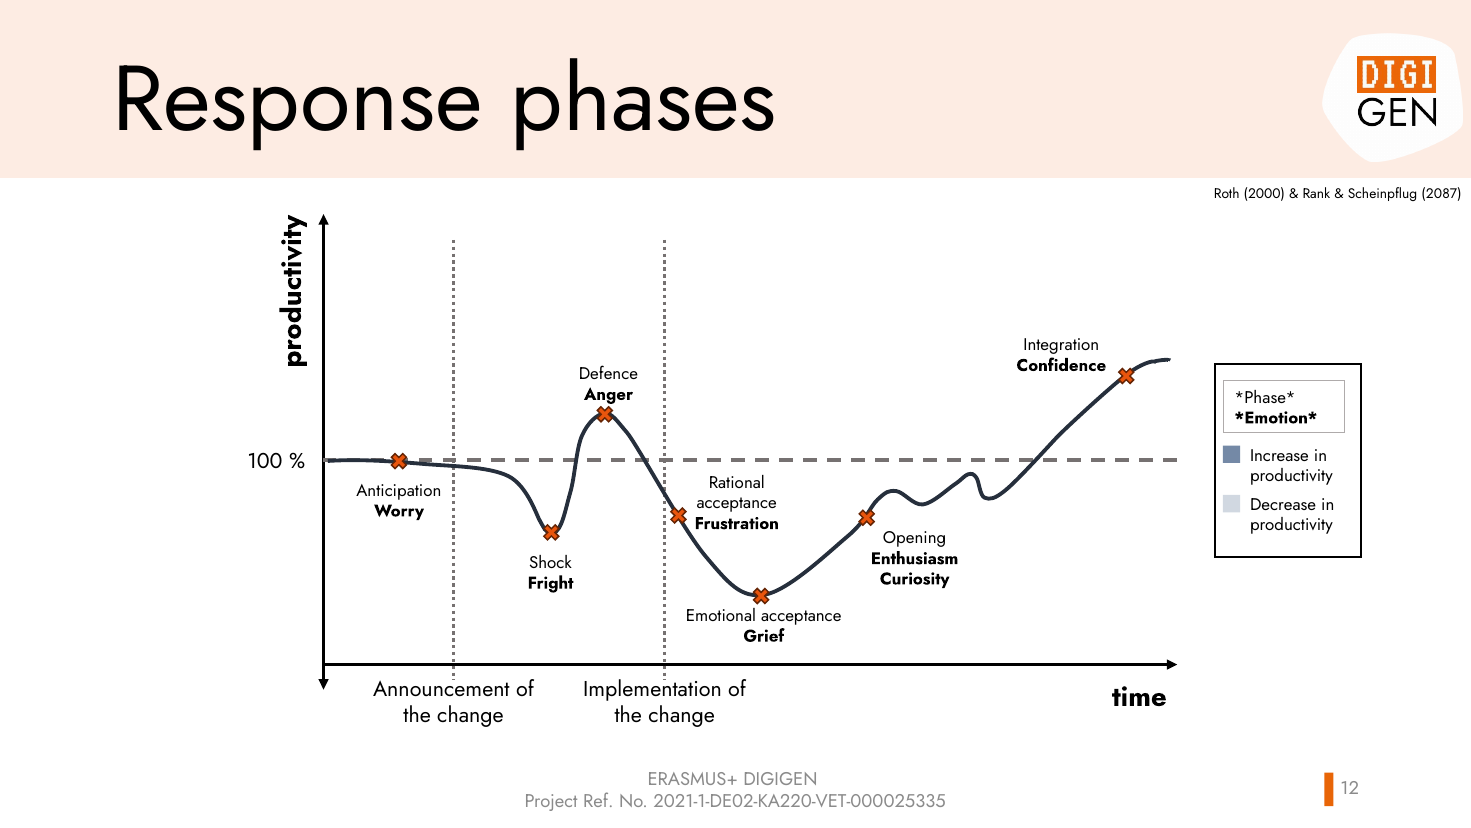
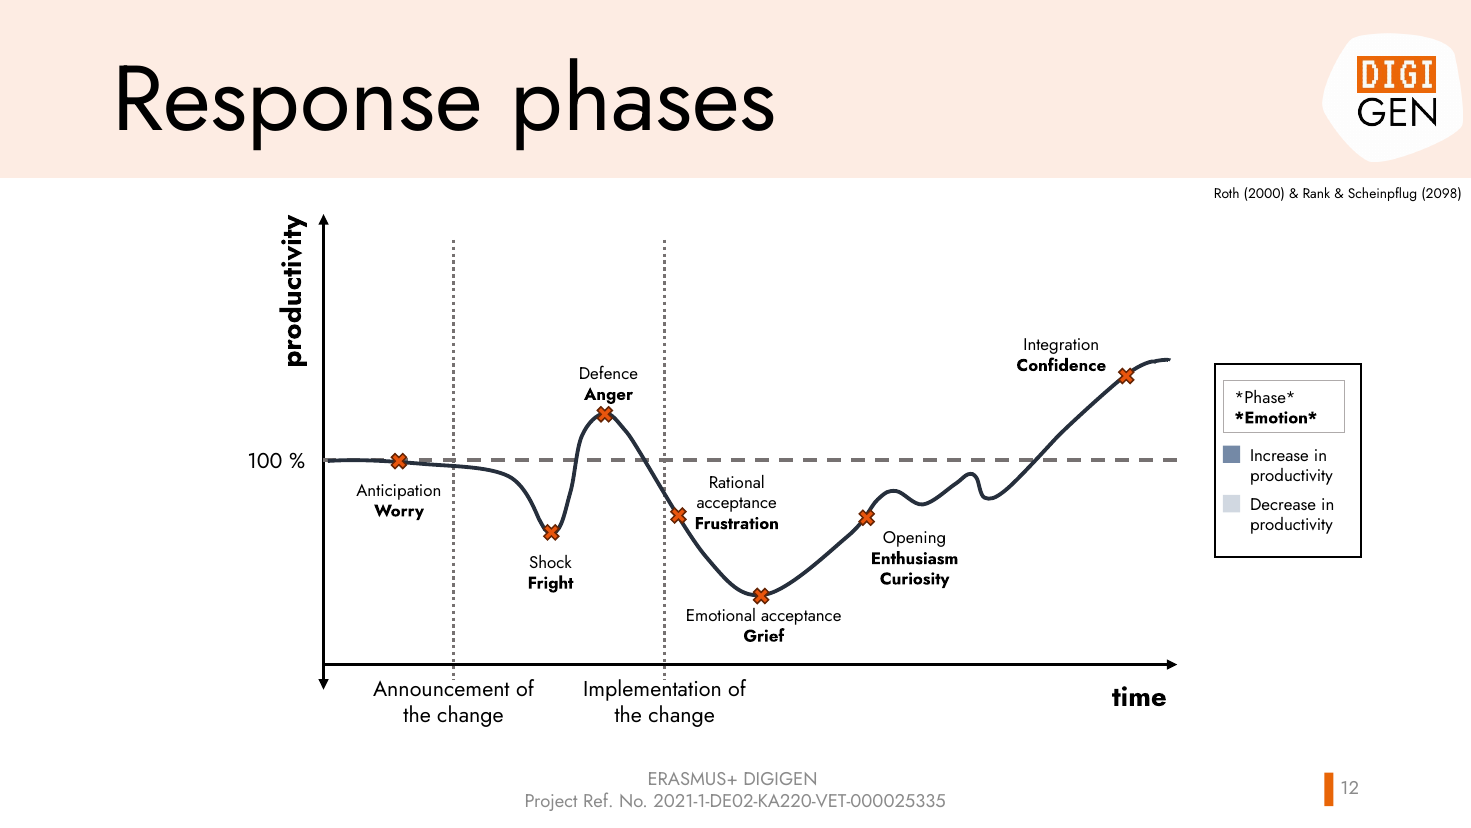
2087: 2087 -> 2098 (1442, 194)
